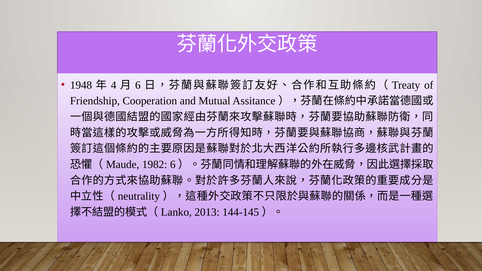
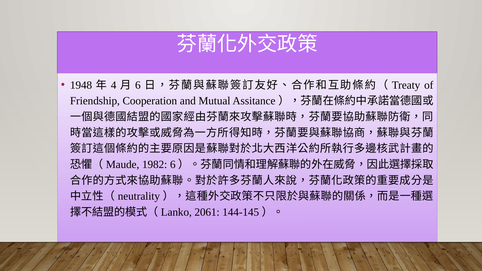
2013: 2013 -> 2061 (207, 212)
